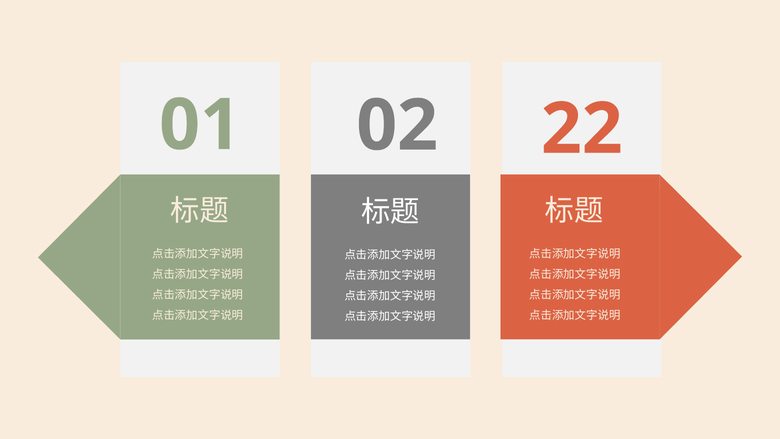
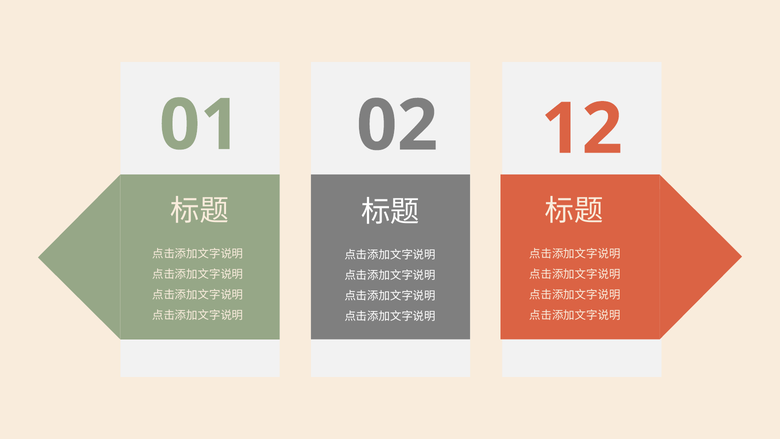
22: 22 -> 12 (582, 129)
